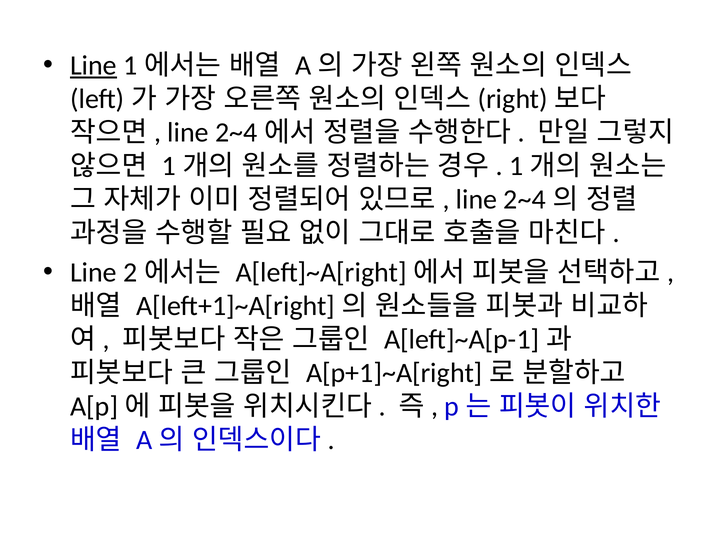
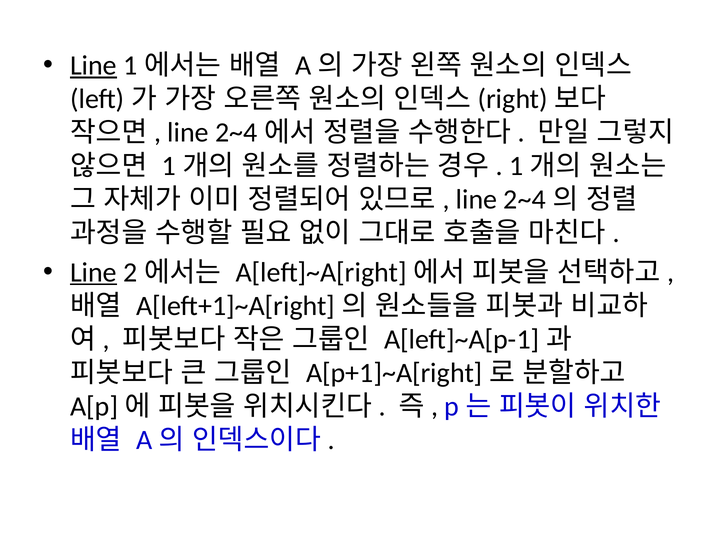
Line underline: none -> present (94, 272)
